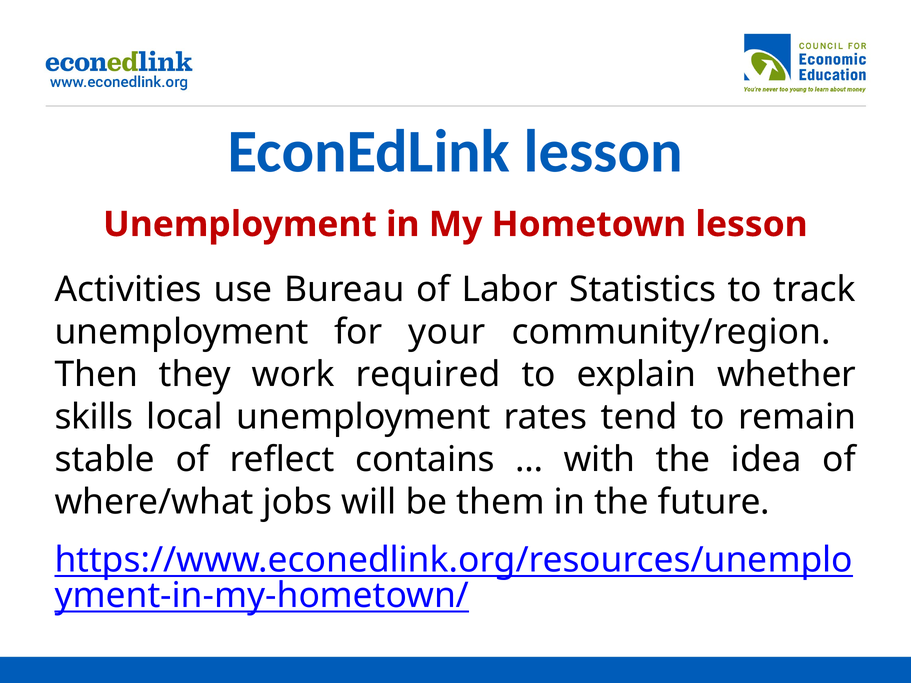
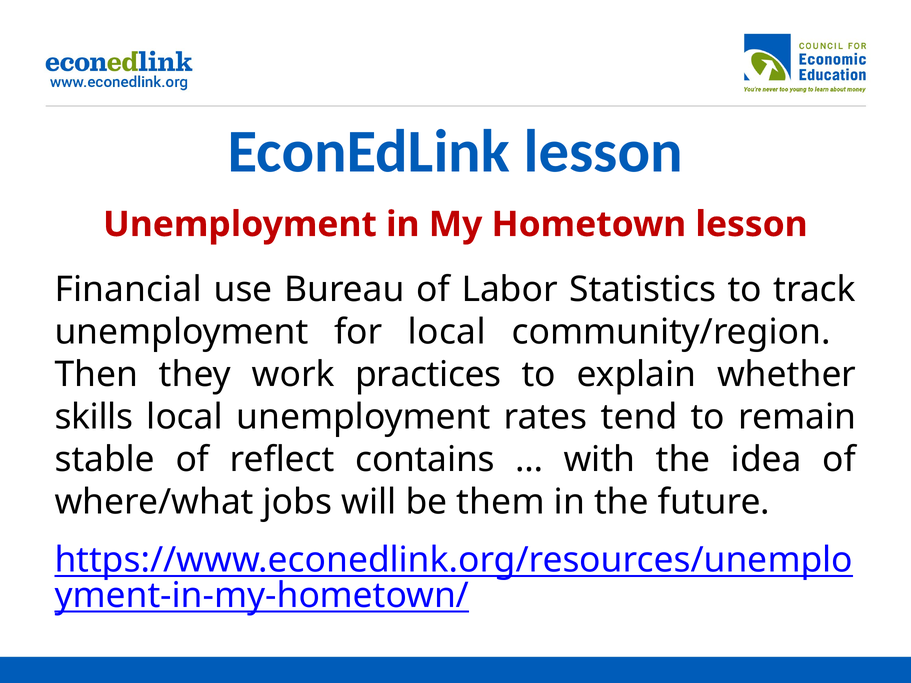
Activities: Activities -> Financial (128, 290)
for your: your -> local (447, 332)
required: required -> practices (428, 375)
